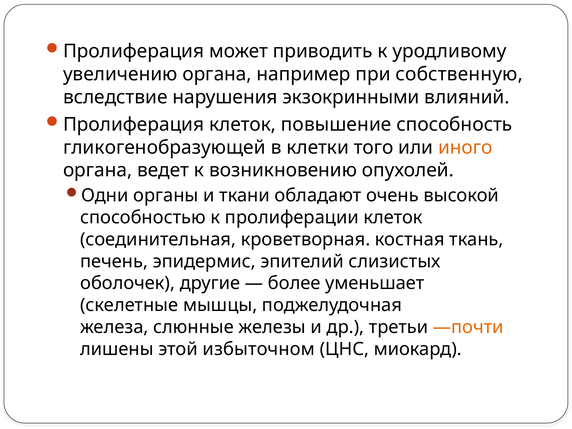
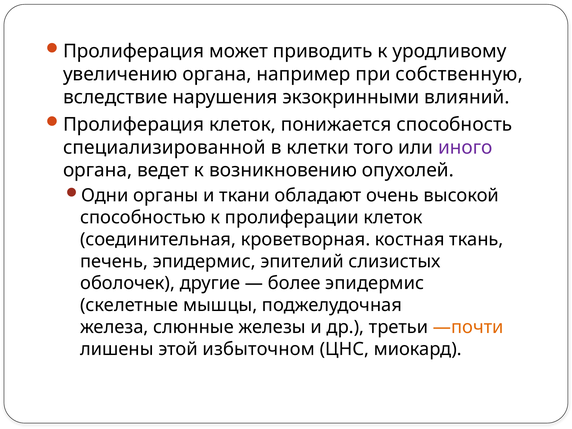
повышение: повышение -> понижается (336, 125)
гликогенобразующей: гликогенобразующей -> специализированной (164, 147)
иного colour: orange -> purple (465, 147)
более уменьшает: уменьшает -> эпидермис (375, 283)
